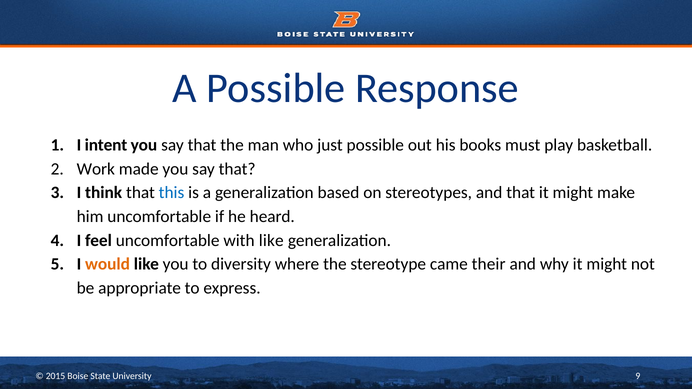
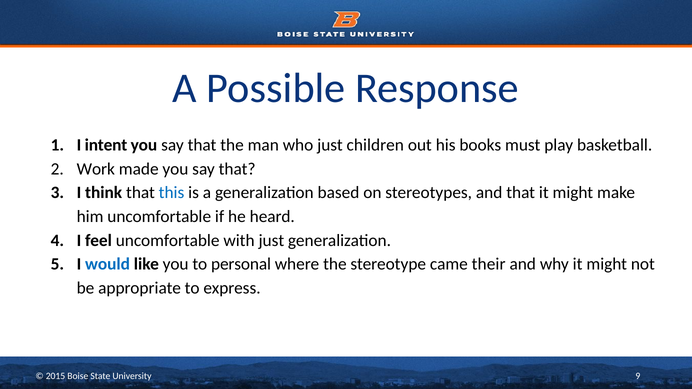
just possible: possible -> children (375, 145)
with like: like -> just (271, 241)
would colour: orange -> blue (107, 264)
diversity: diversity -> personal (241, 264)
